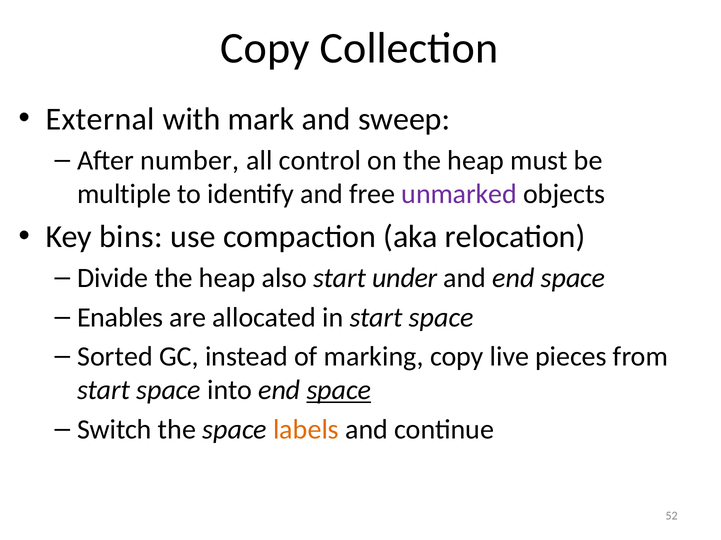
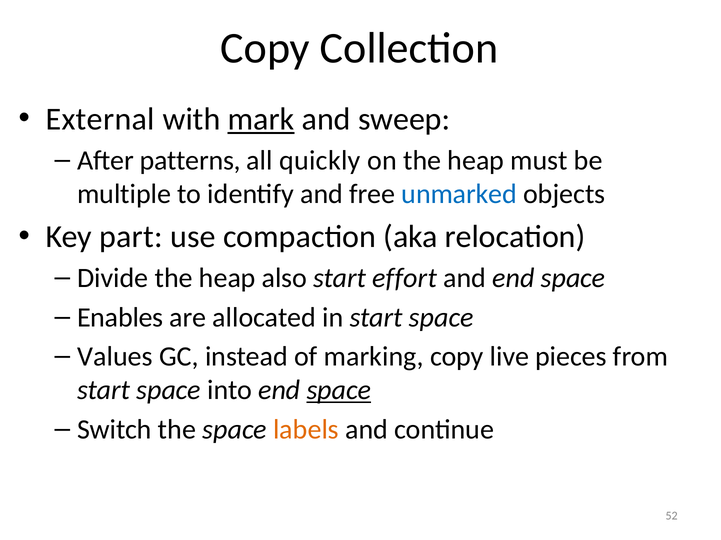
mark underline: none -> present (261, 119)
number: number -> patterns (190, 161)
control: control -> quickly (320, 161)
unmarked colour: purple -> blue (459, 194)
bins: bins -> part (131, 237)
under: under -> effort (405, 278)
Sorted: Sorted -> Values (115, 357)
